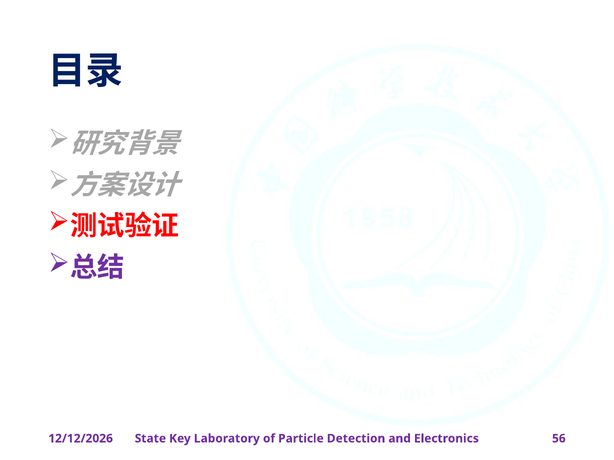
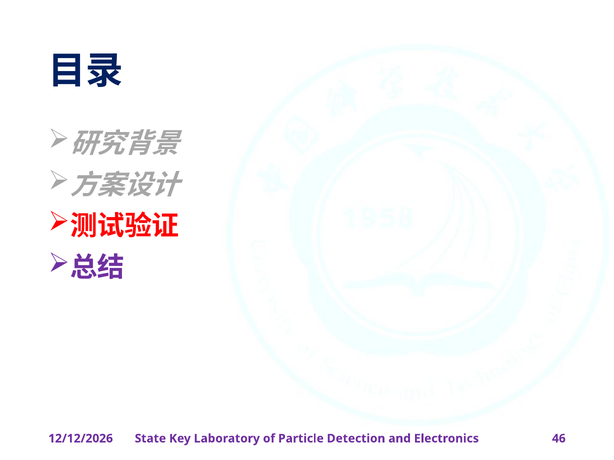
56: 56 -> 46 (559, 439)
